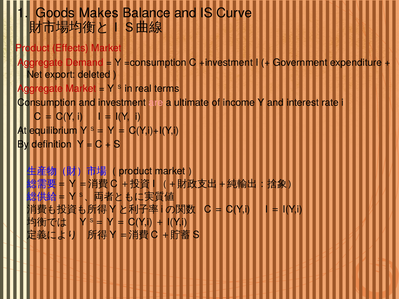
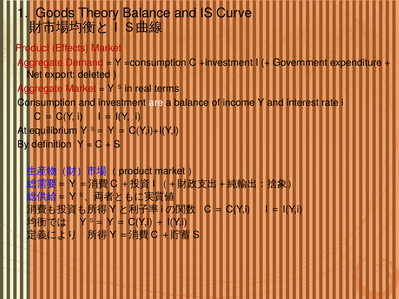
Makes: Makes -> Theory (99, 13)
are colour: pink -> white (156, 103)
a ultimate: ultimate -> balance (192, 103)
